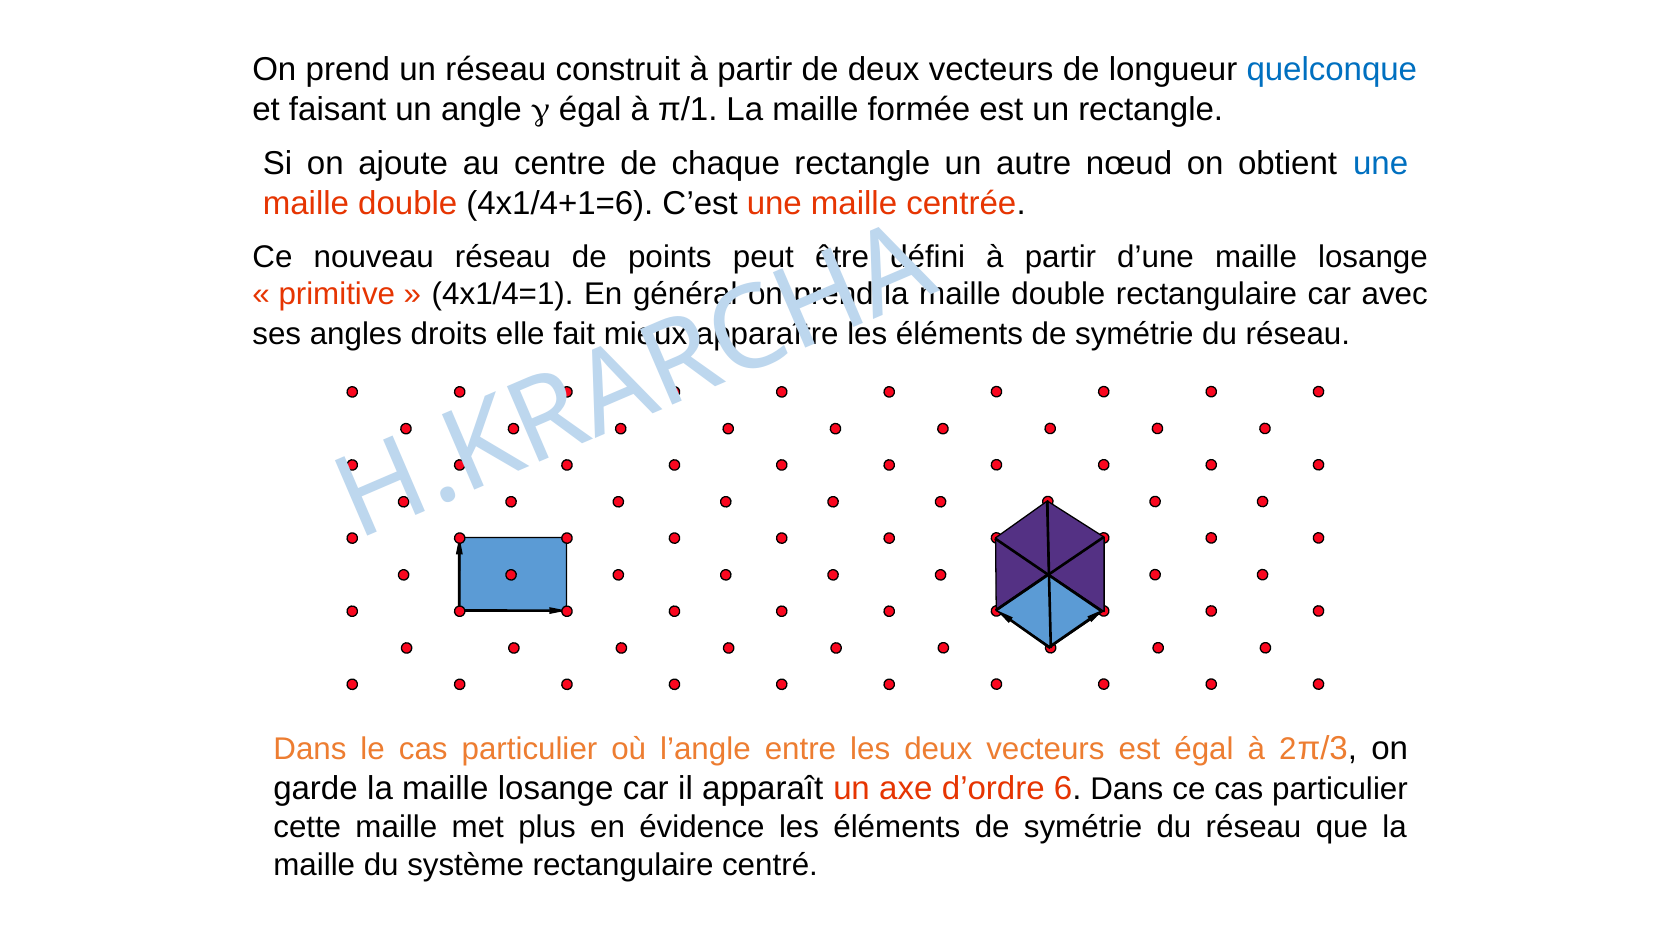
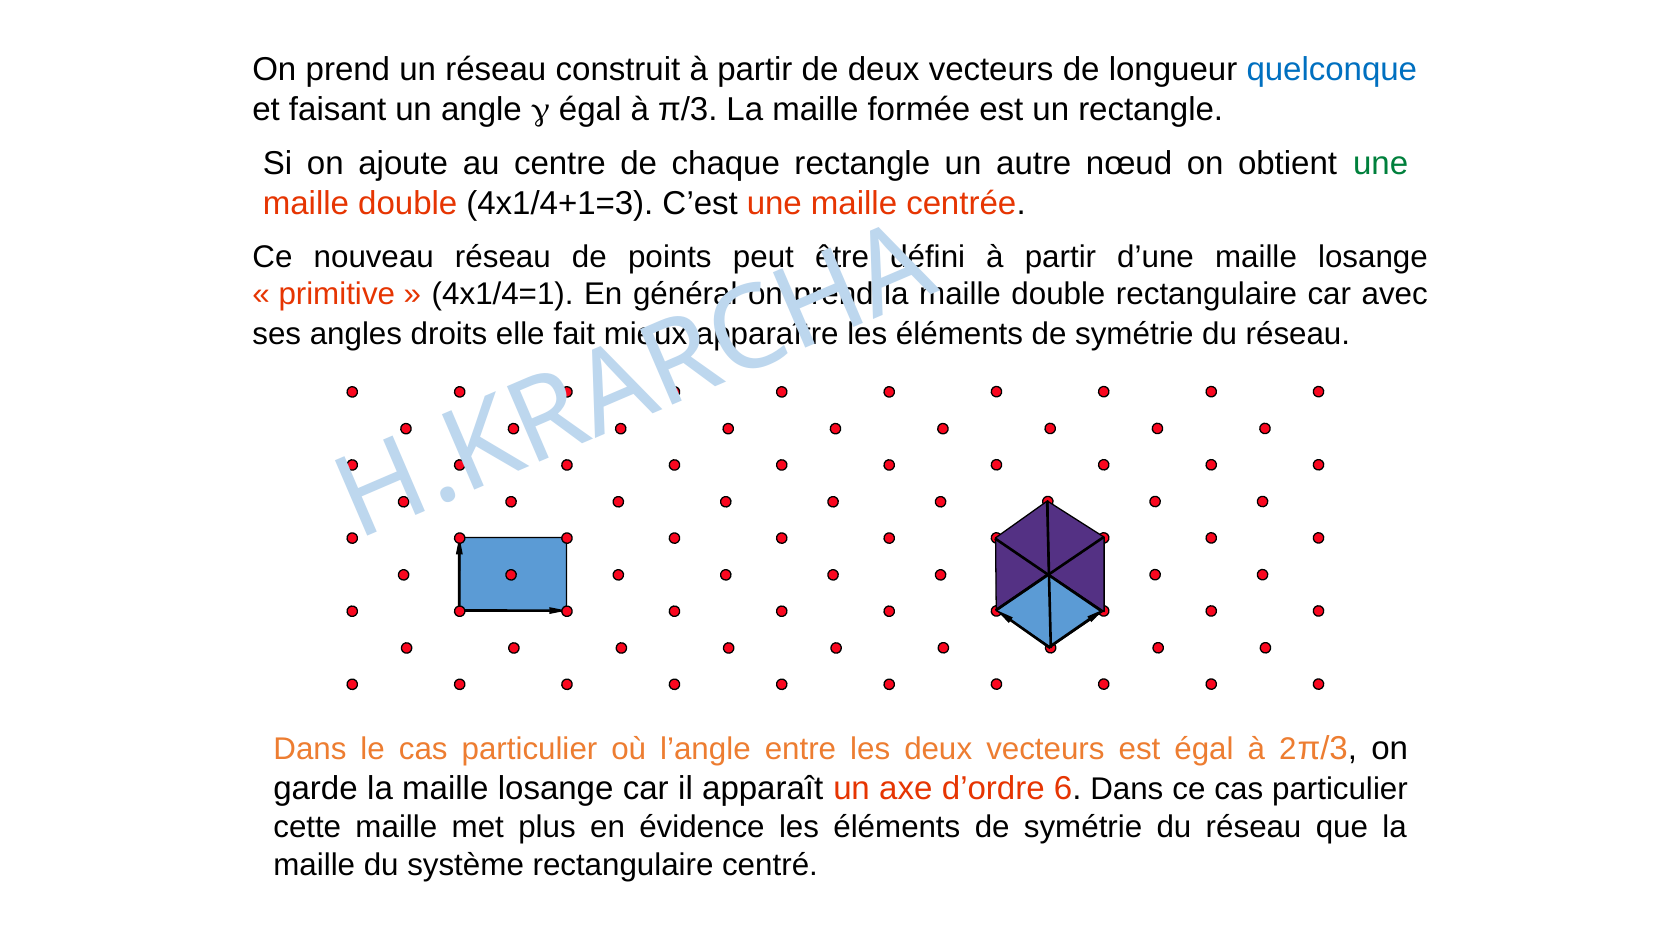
π/1: π/1 -> π/3 (688, 110)
une colour: blue -> green (1381, 164)
4x1/4+1=6: 4x1/4+1=6 -> 4x1/4+1=3 (560, 204)
